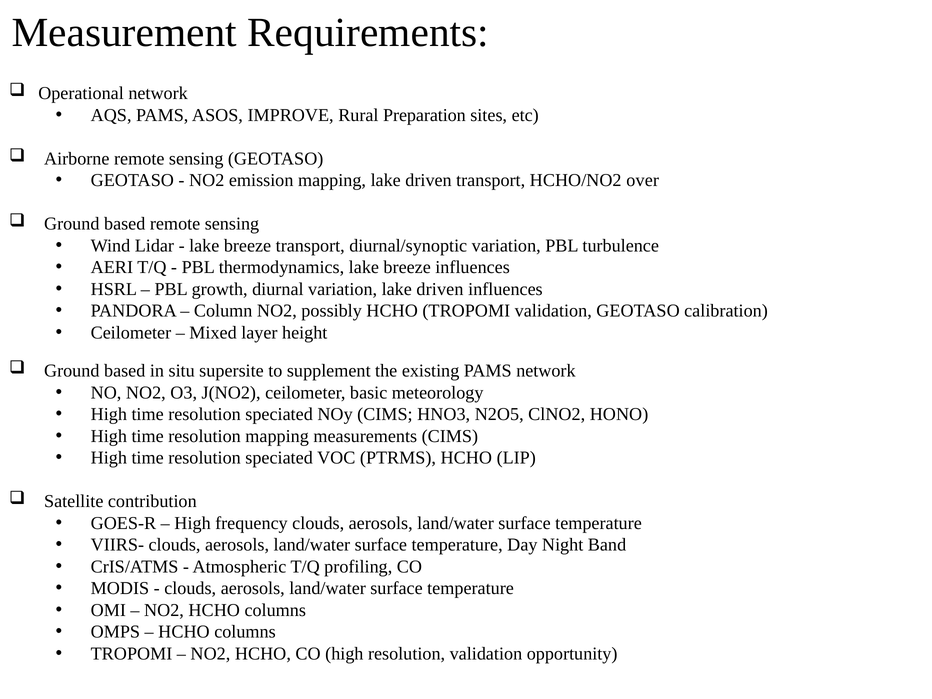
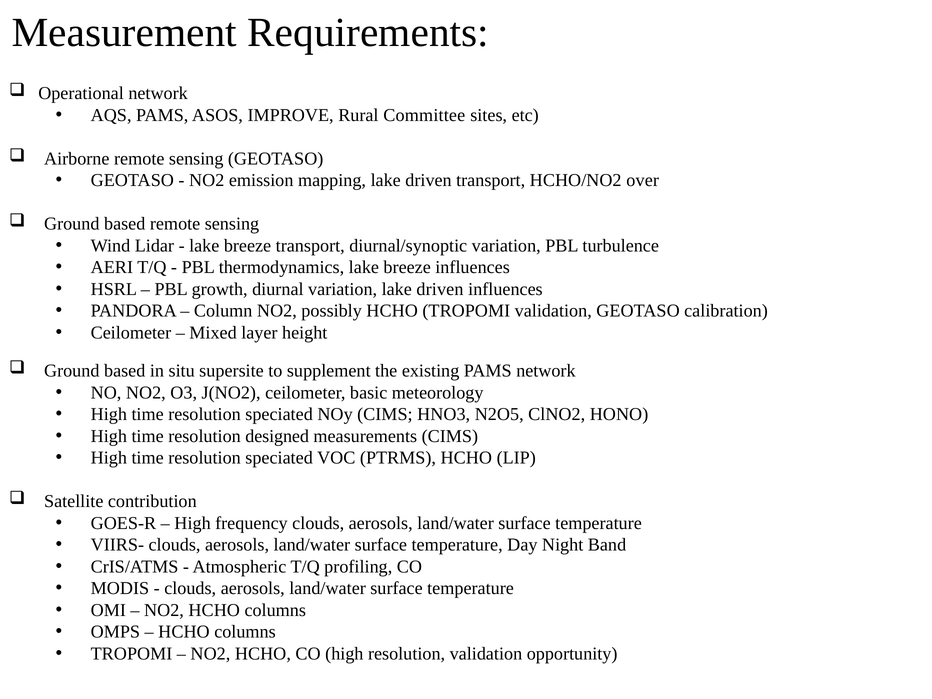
Preparation: Preparation -> Committee (424, 115)
resolution mapping: mapping -> designed (277, 436)
